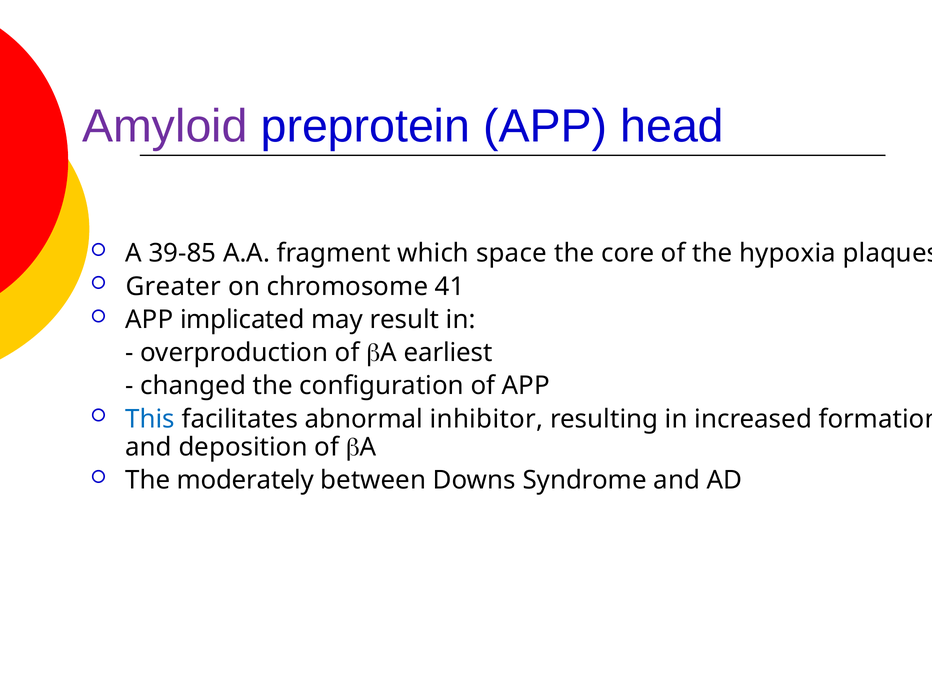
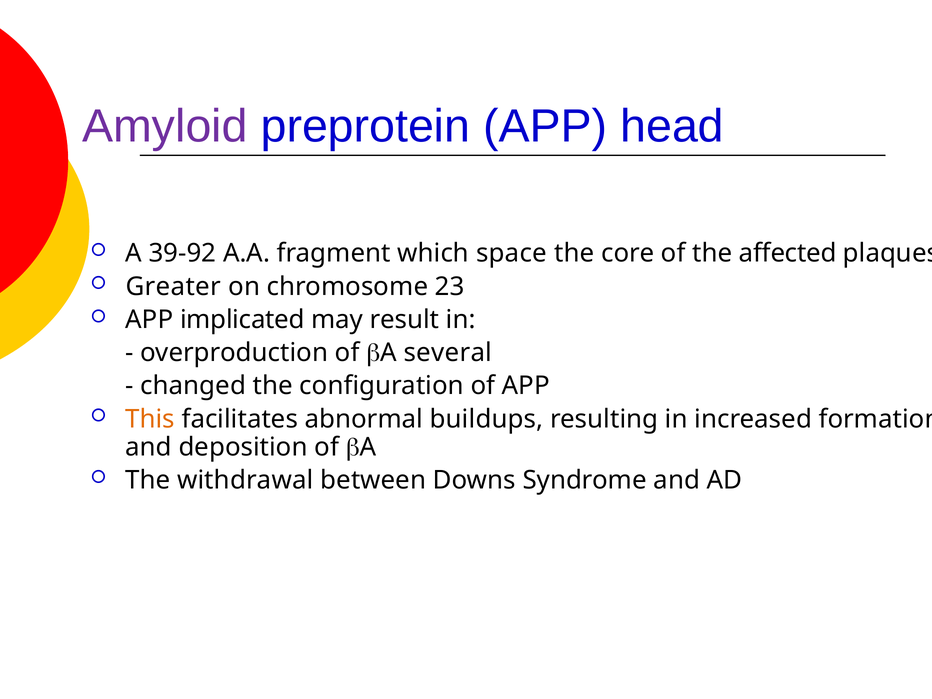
39-85: 39-85 -> 39-92 (182, 253)
hypoxia: hypoxia -> affected (788, 253)
41: 41 -> 23 (450, 287)
earliest: earliest -> several (448, 353)
This colour: blue -> orange (150, 419)
inhibitor: inhibitor -> buildups (487, 419)
moderately: moderately -> withdrawal (245, 480)
